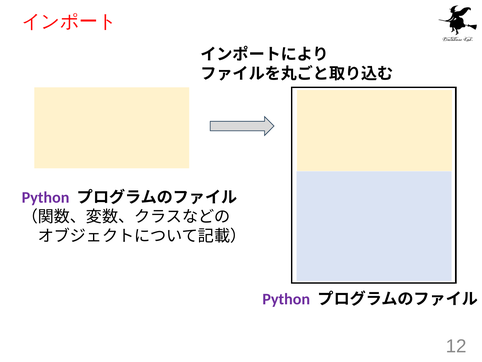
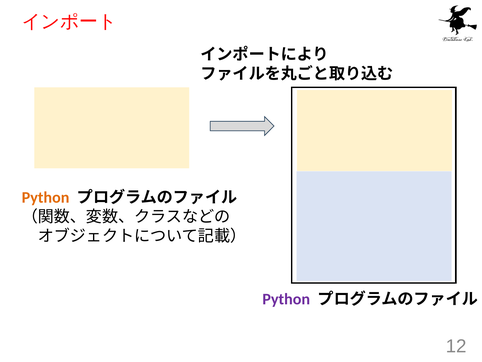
Python colour: purple -> orange (46, 197)
